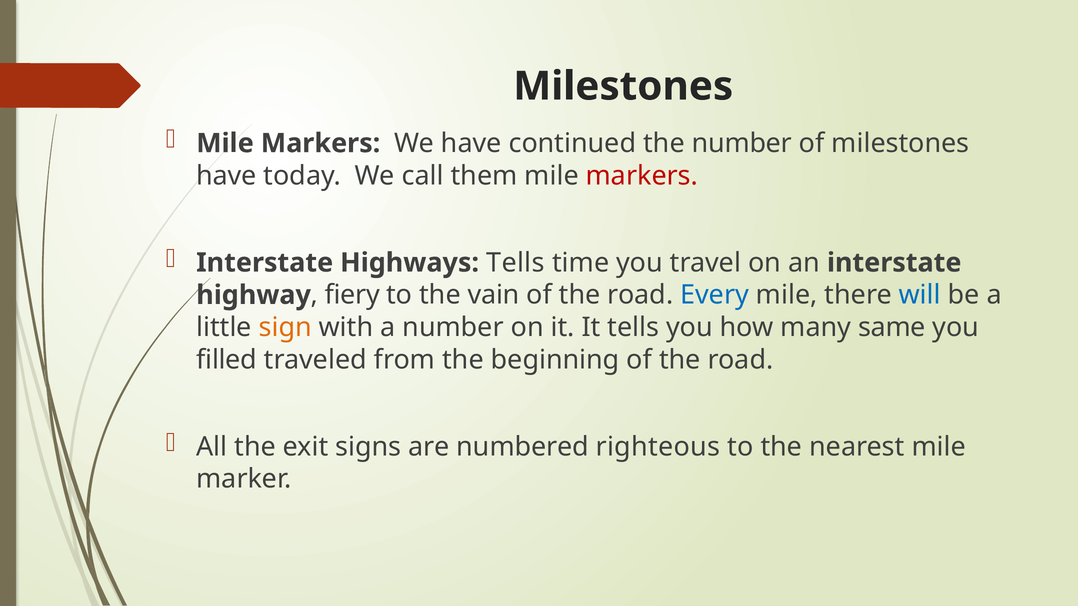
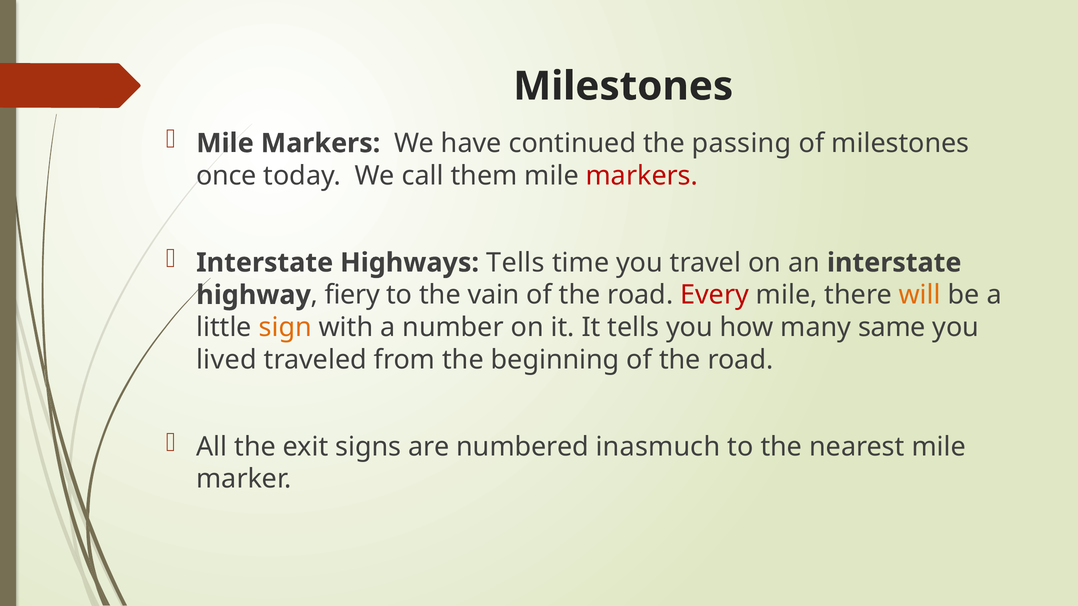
the number: number -> passing (742, 143)
have: have -> once (226, 176)
Every colour: blue -> red (715, 295)
will colour: blue -> orange (920, 295)
filled: filled -> lived (226, 360)
righteous: righteous -> inasmuch (658, 447)
